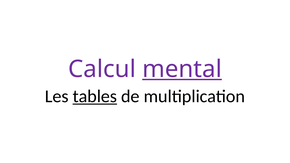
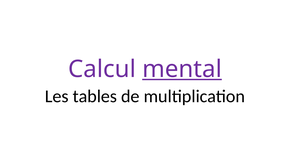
tables underline: present -> none (95, 96)
